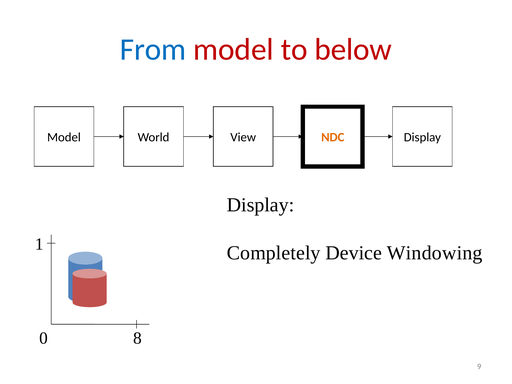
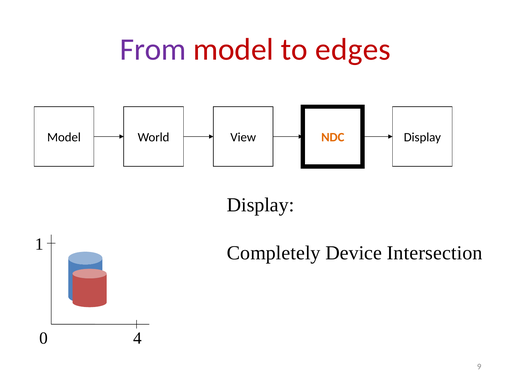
From colour: blue -> purple (153, 50)
below: below -> edges (353, 50)
Windowing: Windowing -> Intersection (435, 253)
8: 8 -> 4 (137, 338)
